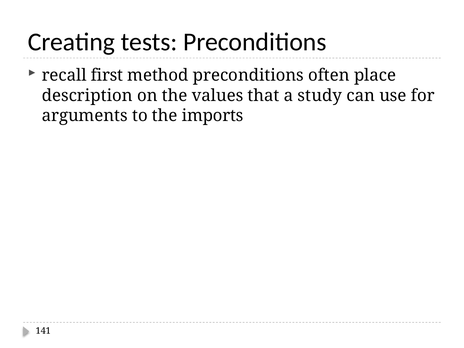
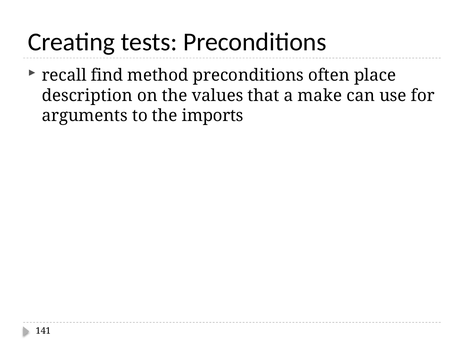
first: first -> find (107, 75)
study: study -> make (320, 96)
